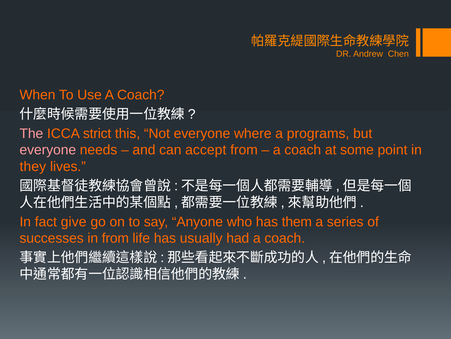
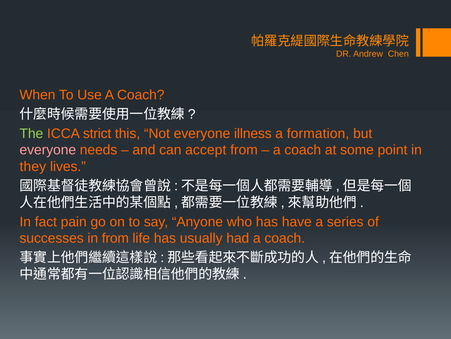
The colour: pink -> light green (31, 133)
where: where -> illness (253, 133)
programs: programs -> formation (318, 133)
give: give -> pain (74, 221)
them: them -> have (297, 221)
